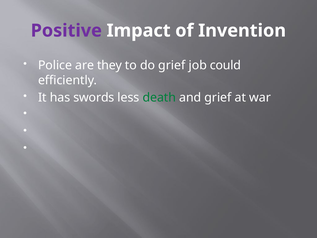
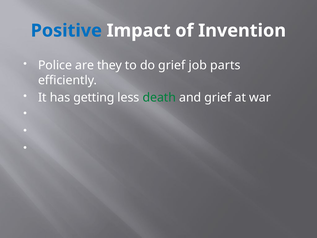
Positive colour: purple -> blue (66, 31)
could: could -> parts (225, 65)
swords: swords -> getting (94, 97)
